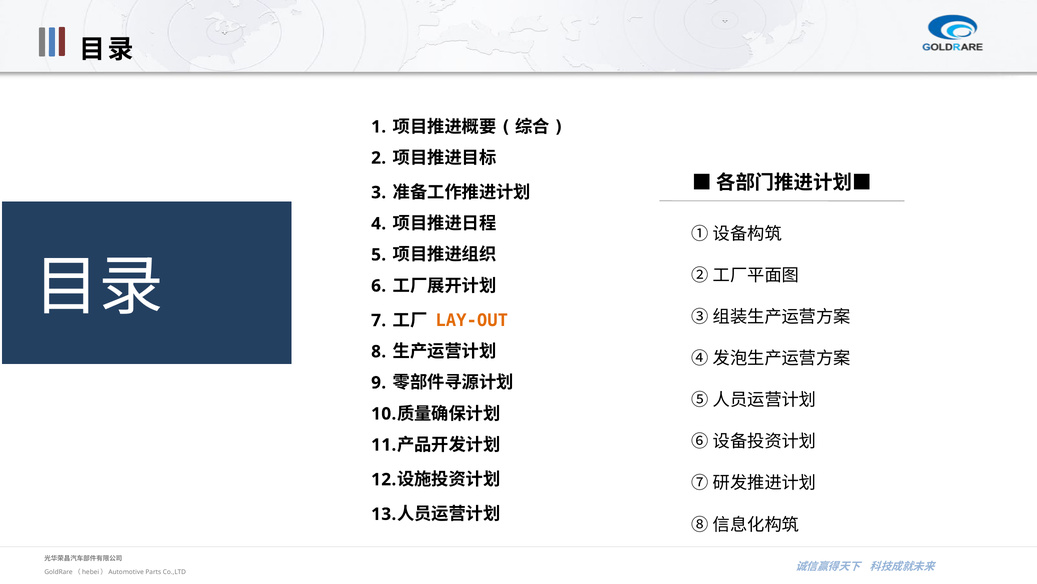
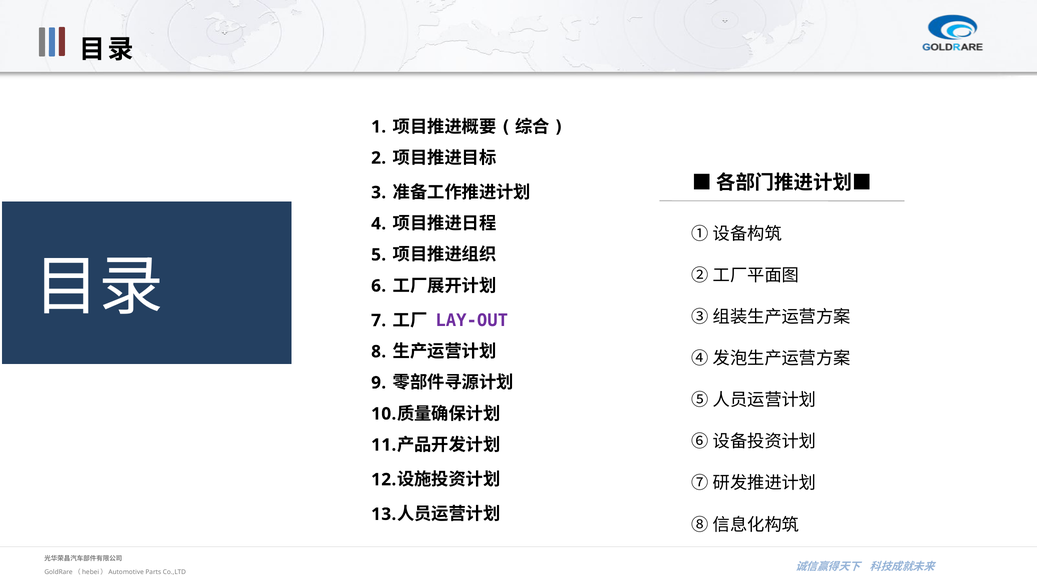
LAY-OUT colour: orange -> purple (472, 320)
